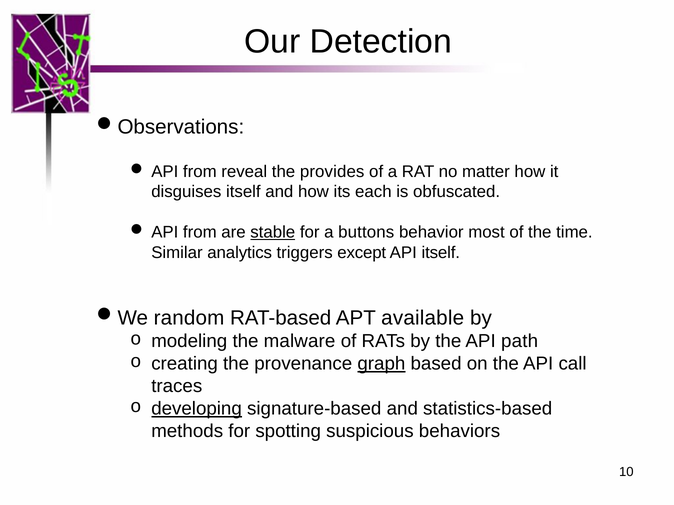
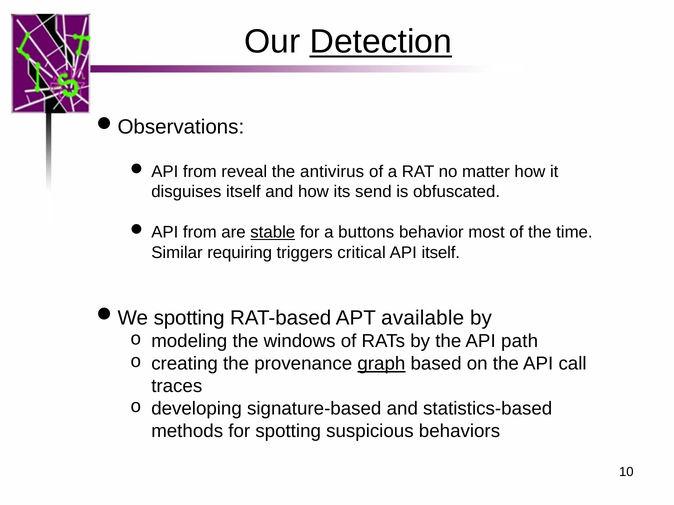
Detection underline: none -> present (381, 42)
provides: provides -> antivirus (332, 172)
each: each -> send (373, 192)
analytics: analytics -> requiring (240, 253)
except: except -> critical (362, 253)
random: random -> spotting (189, 318)
malware: malware -> windows (300, 342)
developing underline: present -> none (197, 409)
